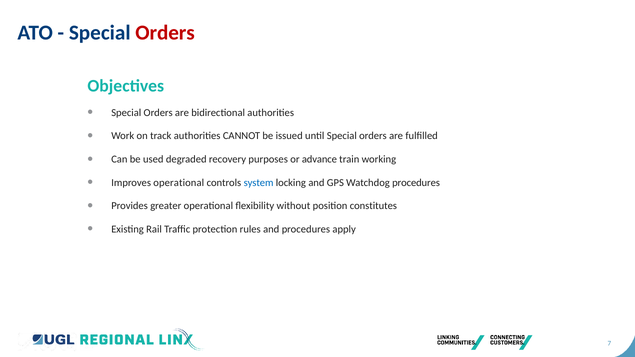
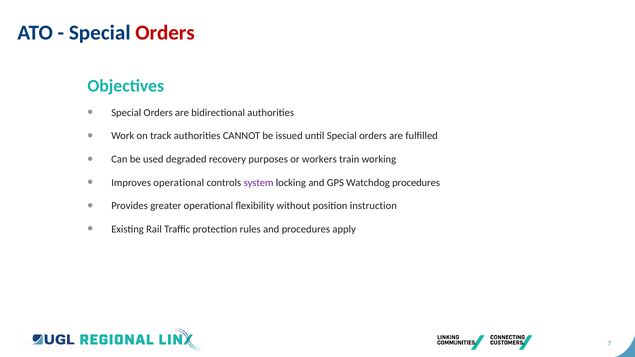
advance: advance -> workers (319, 159)
system colour: blue -> purple (259, 183)
constitutes: constitutes -> instruction (373, 206)
